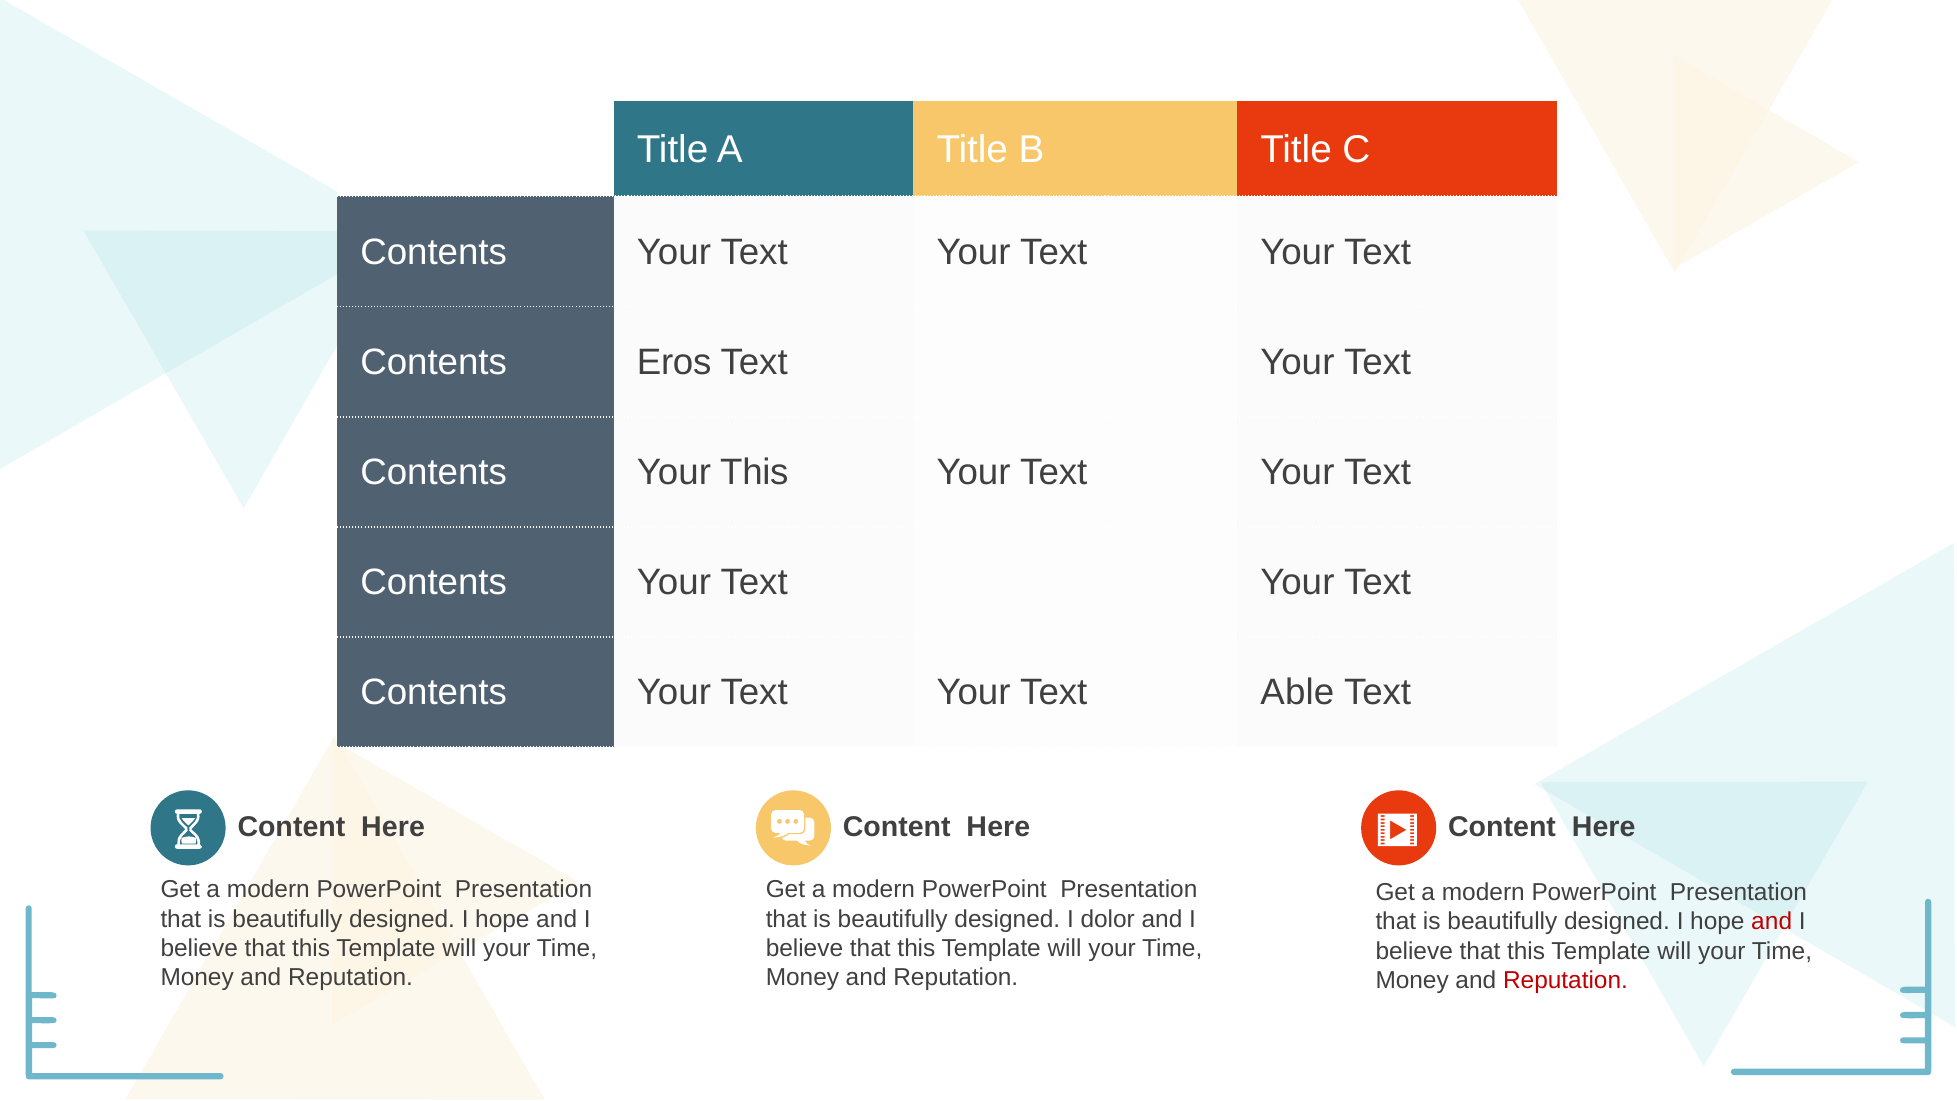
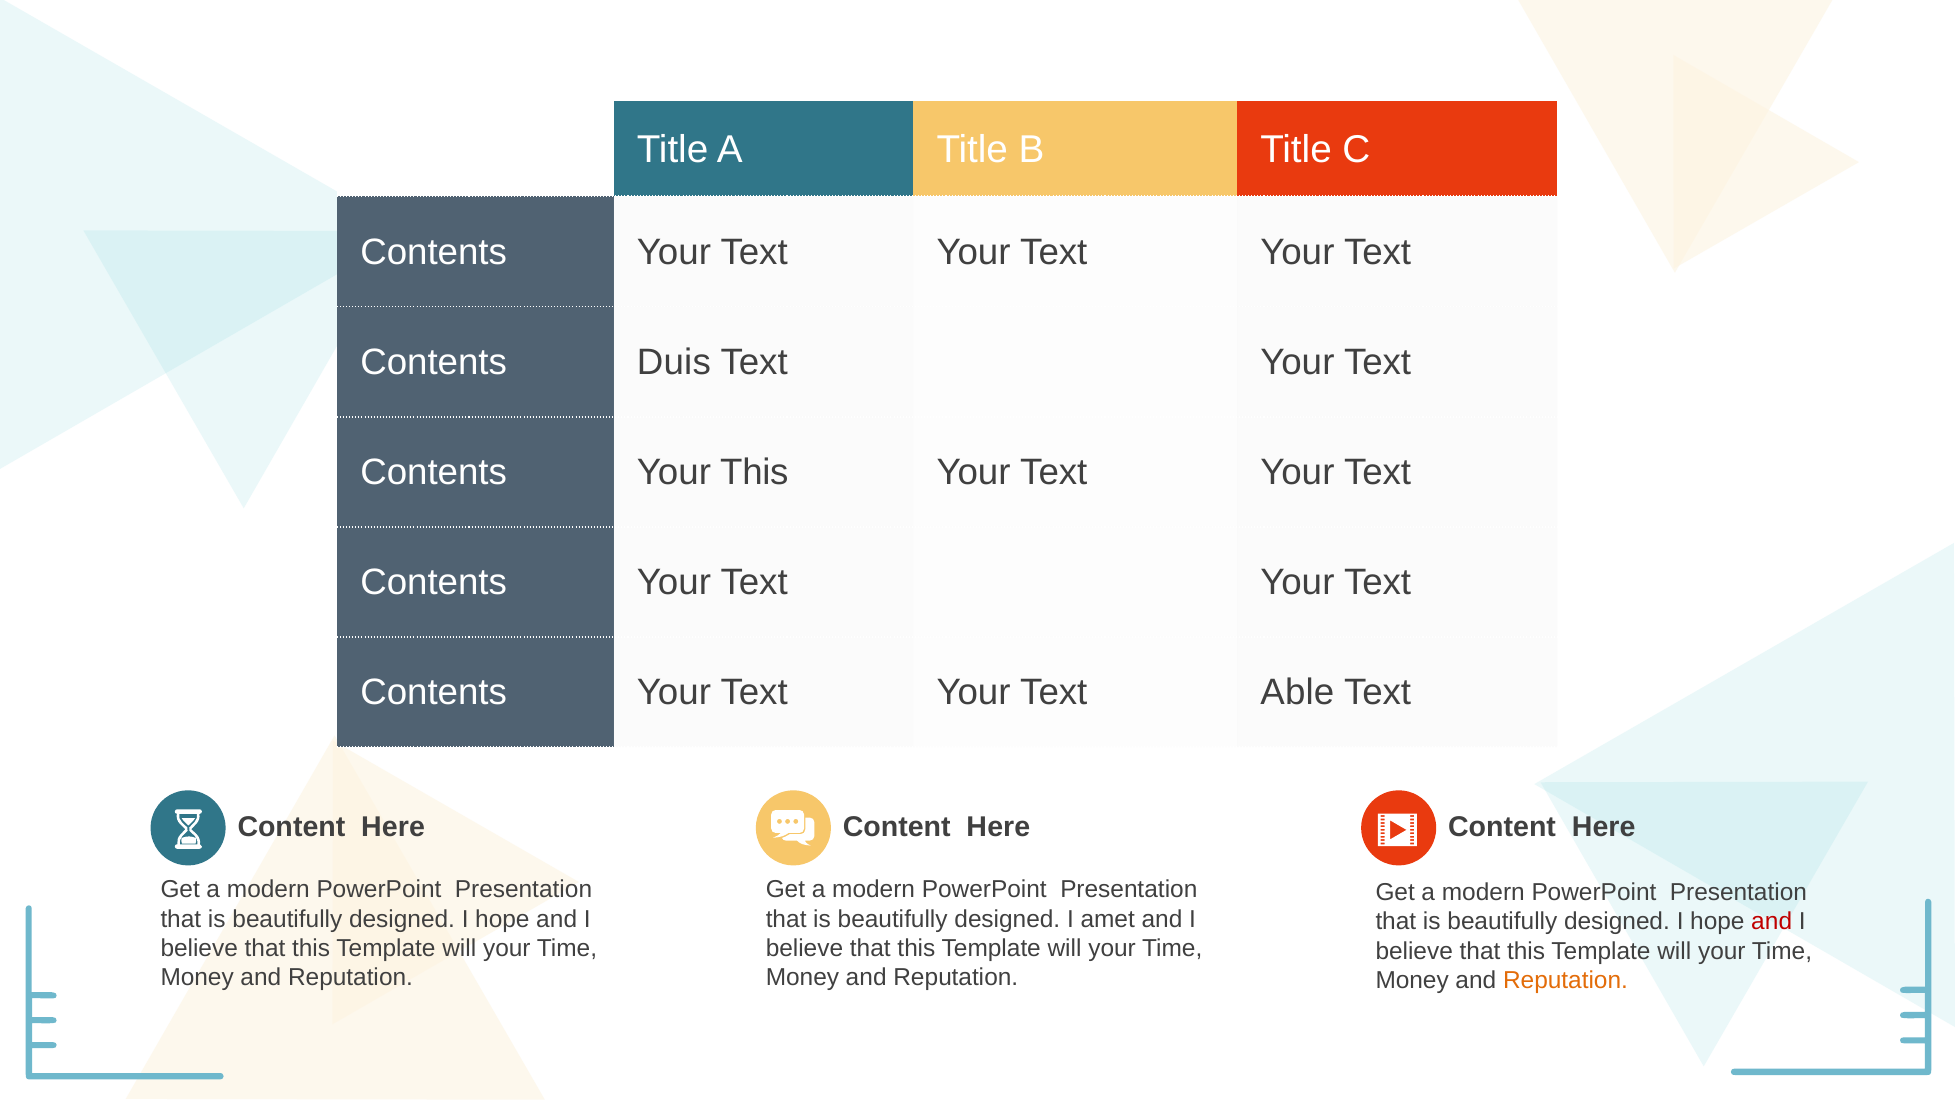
Eros: Eros -> Duis (674, 362)
dolor: dolor -> amet (1108, 919)
Reputation colour: red -> orange (1565, 980)
